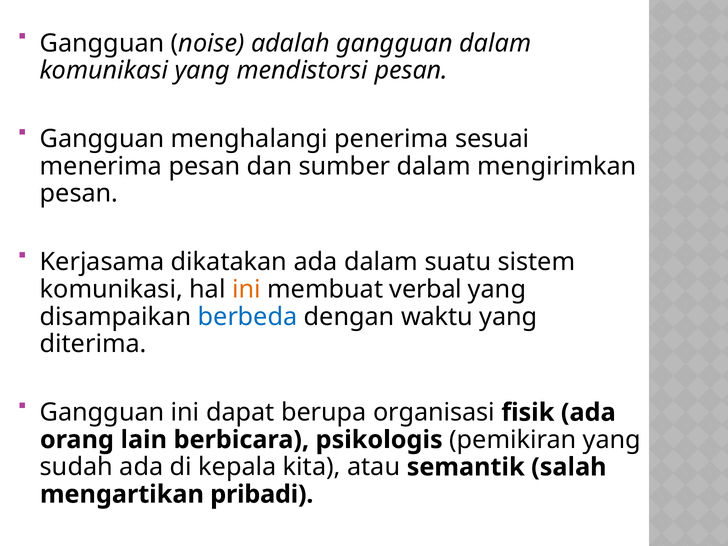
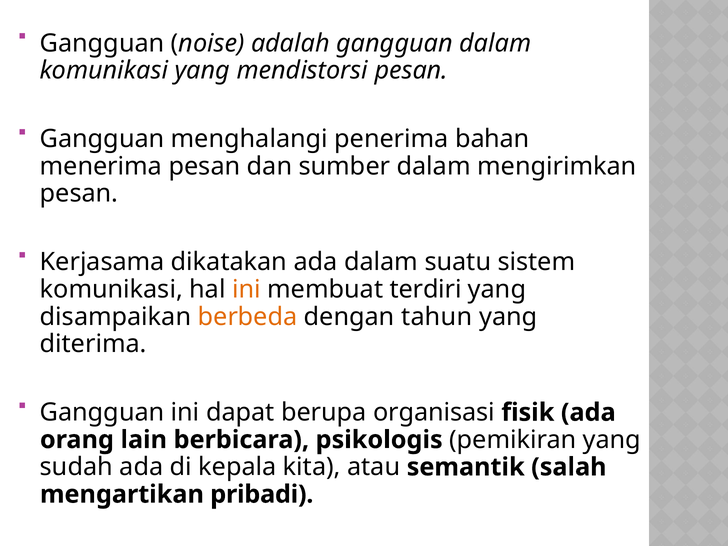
sesuai: sesuai -> bahan (492, 139)
verbal: verbal -> terdiri (426, 289)
berbeda colour: blue -> orange (248, 317)
waktu: waktu -> tahun (437, 317)
